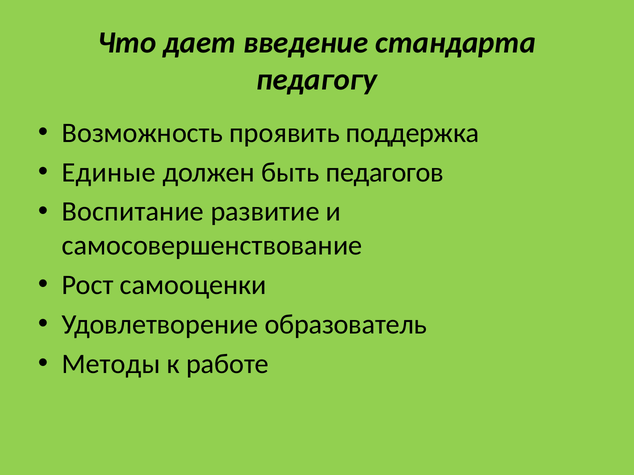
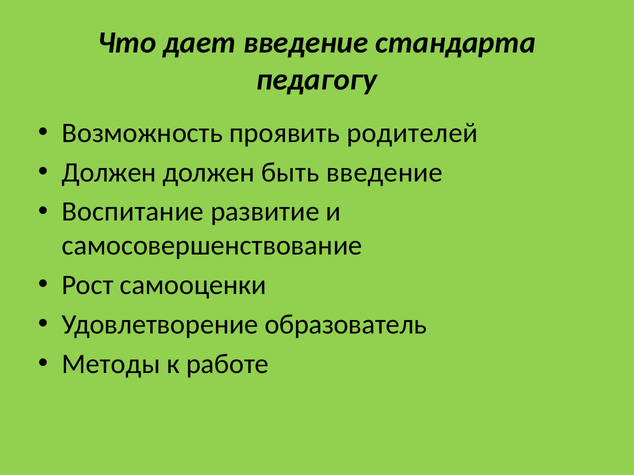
поддержка: поддержка -> родителей (412, 133)
Единые: Единые -> Должен (109, 172)
быть педагогов: педагогов -> введение (384, 172)
